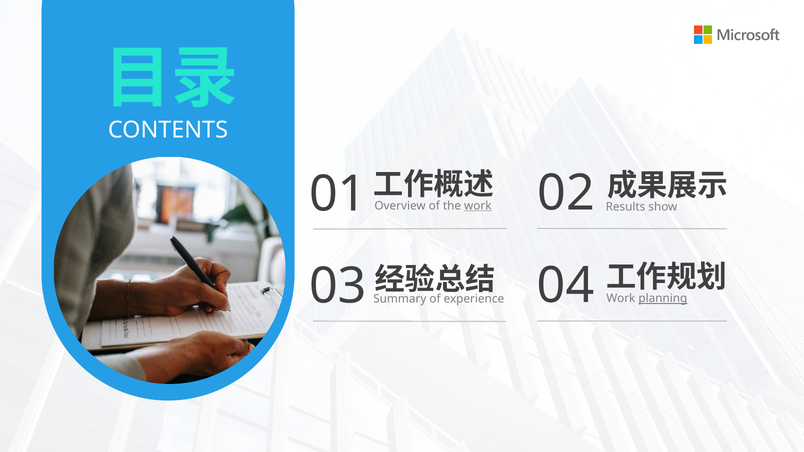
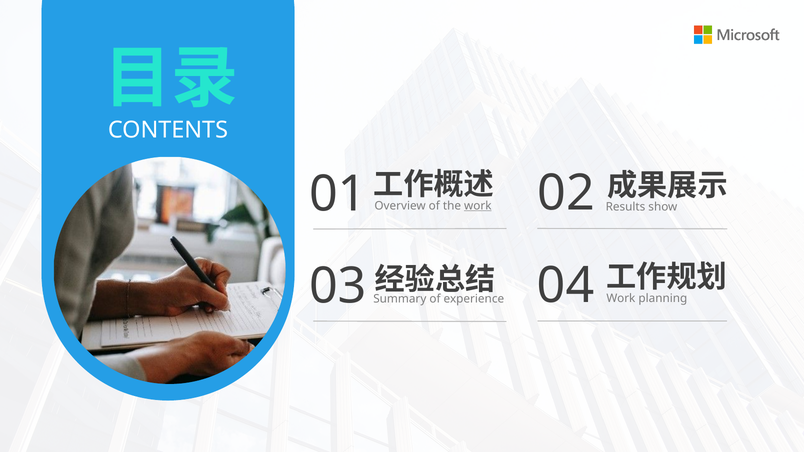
planning underline: present -> none (663, 299)
